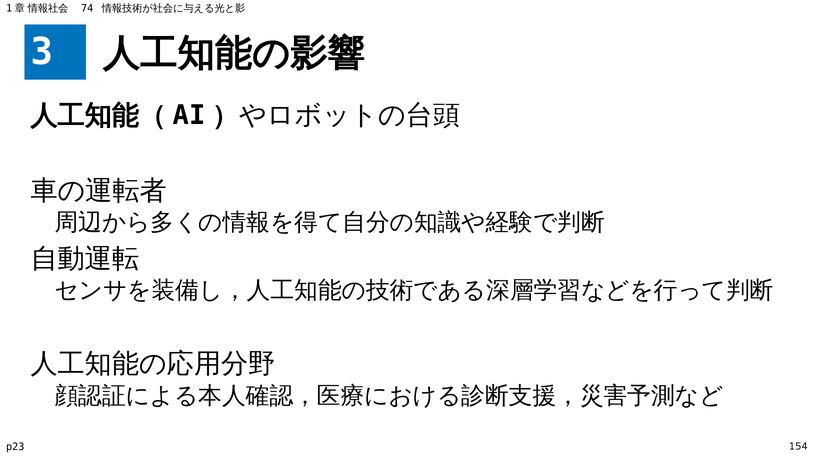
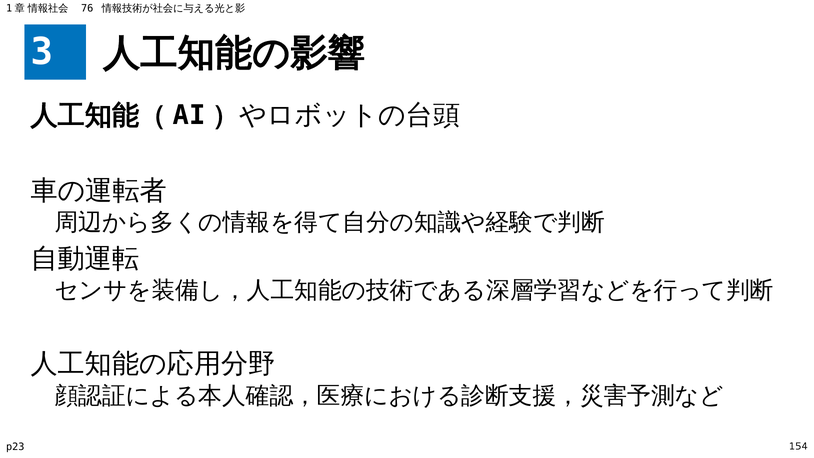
74: 74 -> 76 (87, 8)
